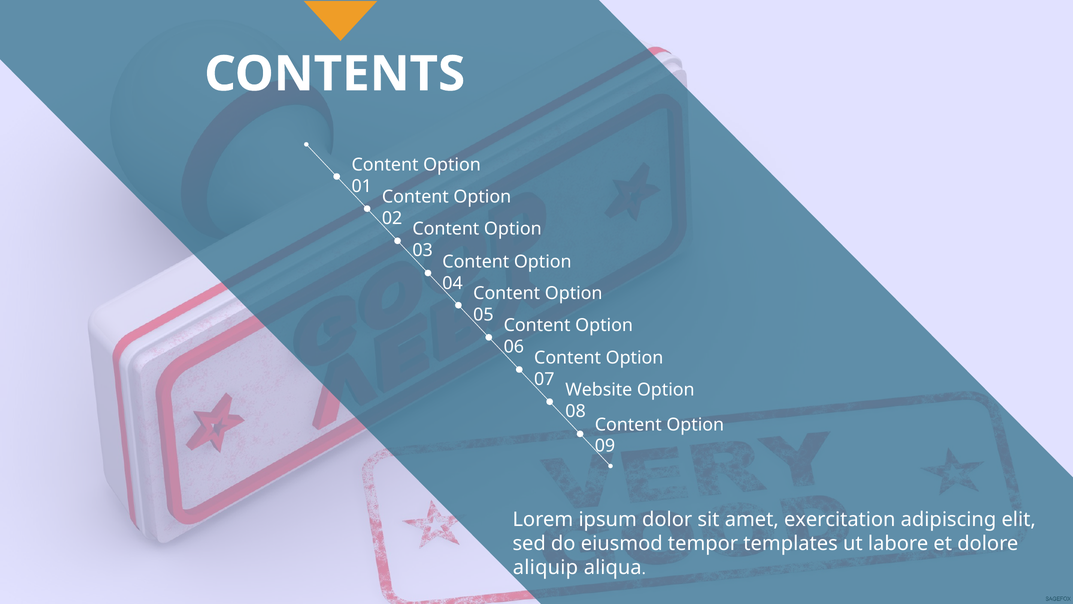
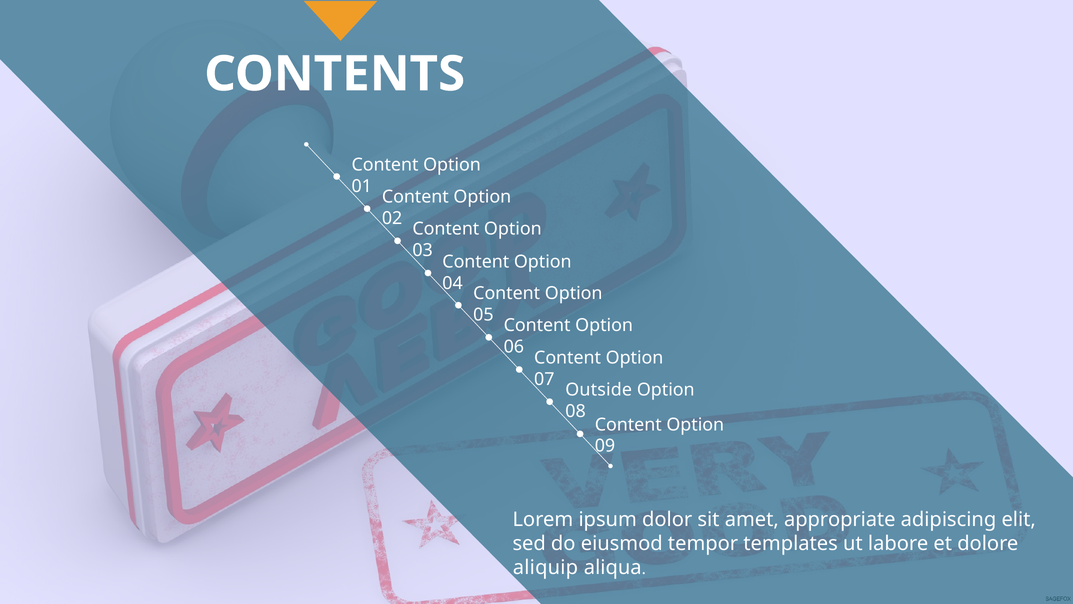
Website: Website -> Outside (599, 390)
exercitation: exercitation -> appropriate (840, 519)
